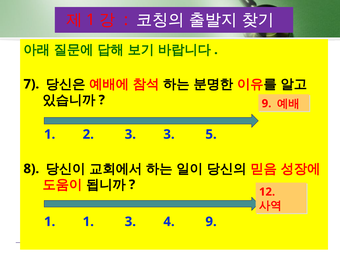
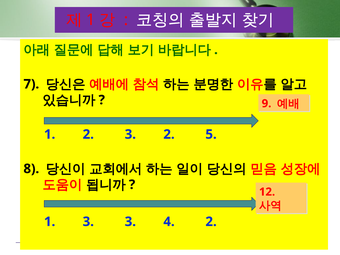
3 3: 3 -> 2 (169, 134)
1 1: 1 -> 3 (88, 222)
4 9: 9 -> 2 (211, 222)
